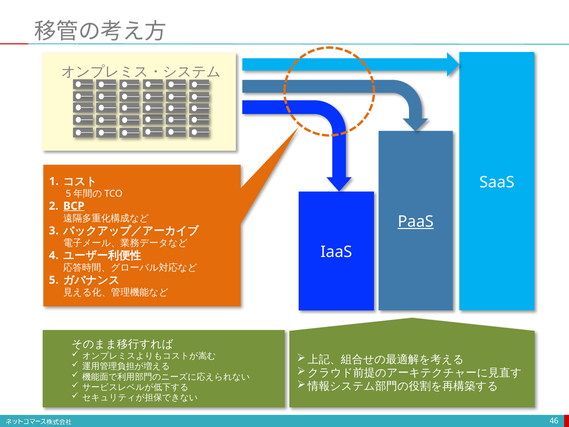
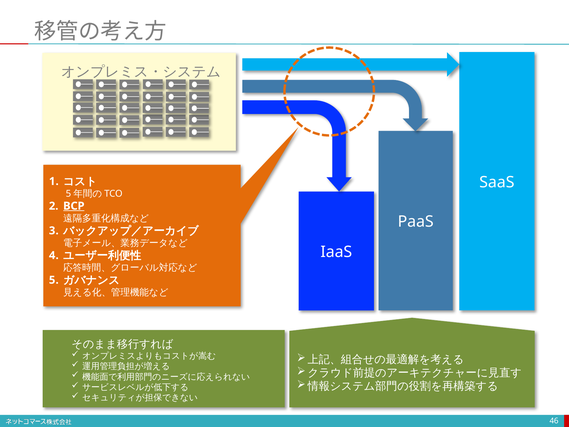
PaaS underline: present -> none (416, 222)
